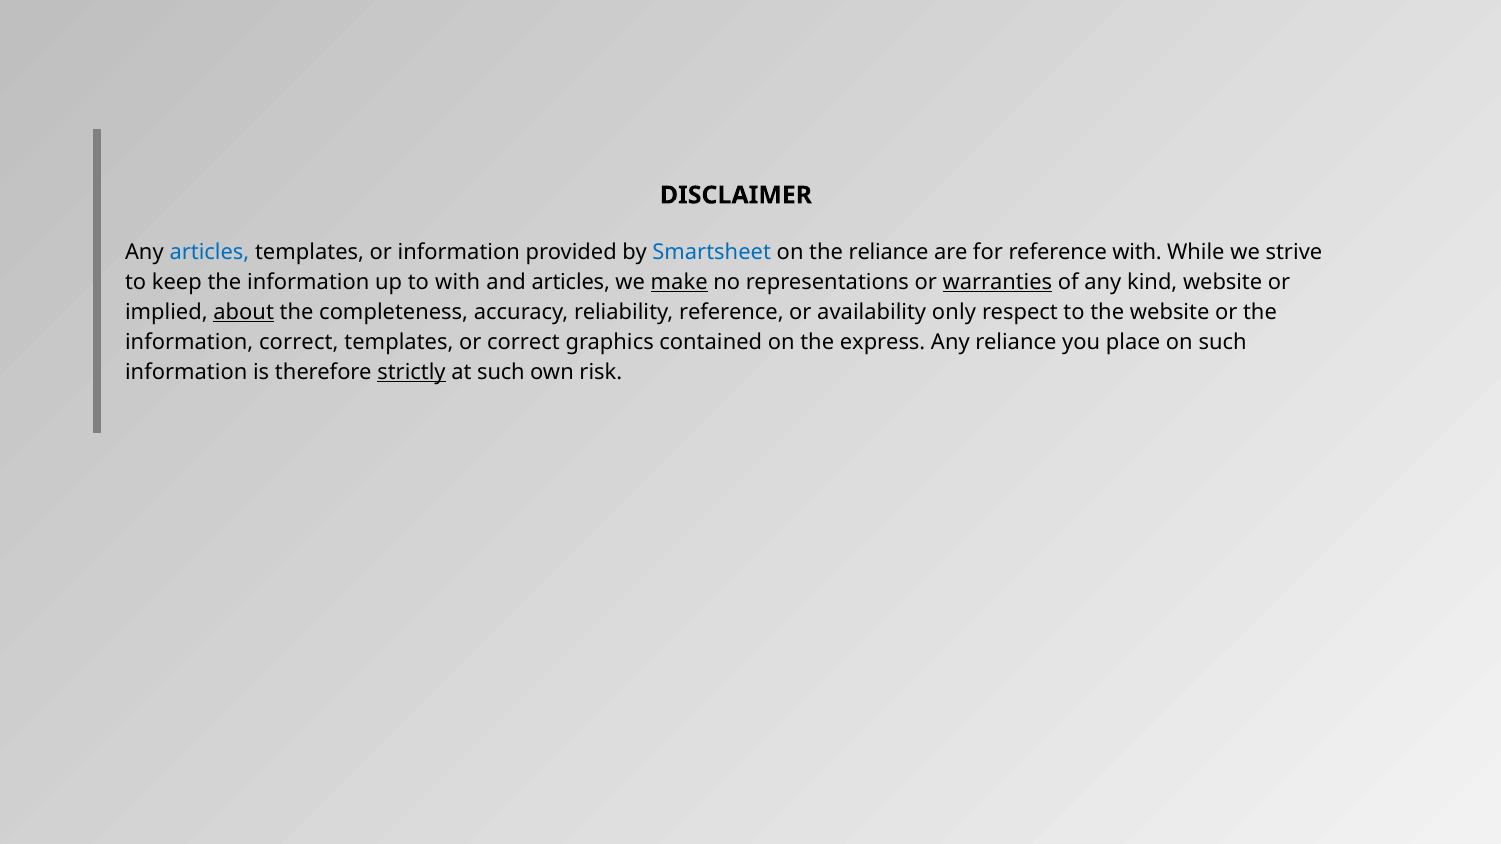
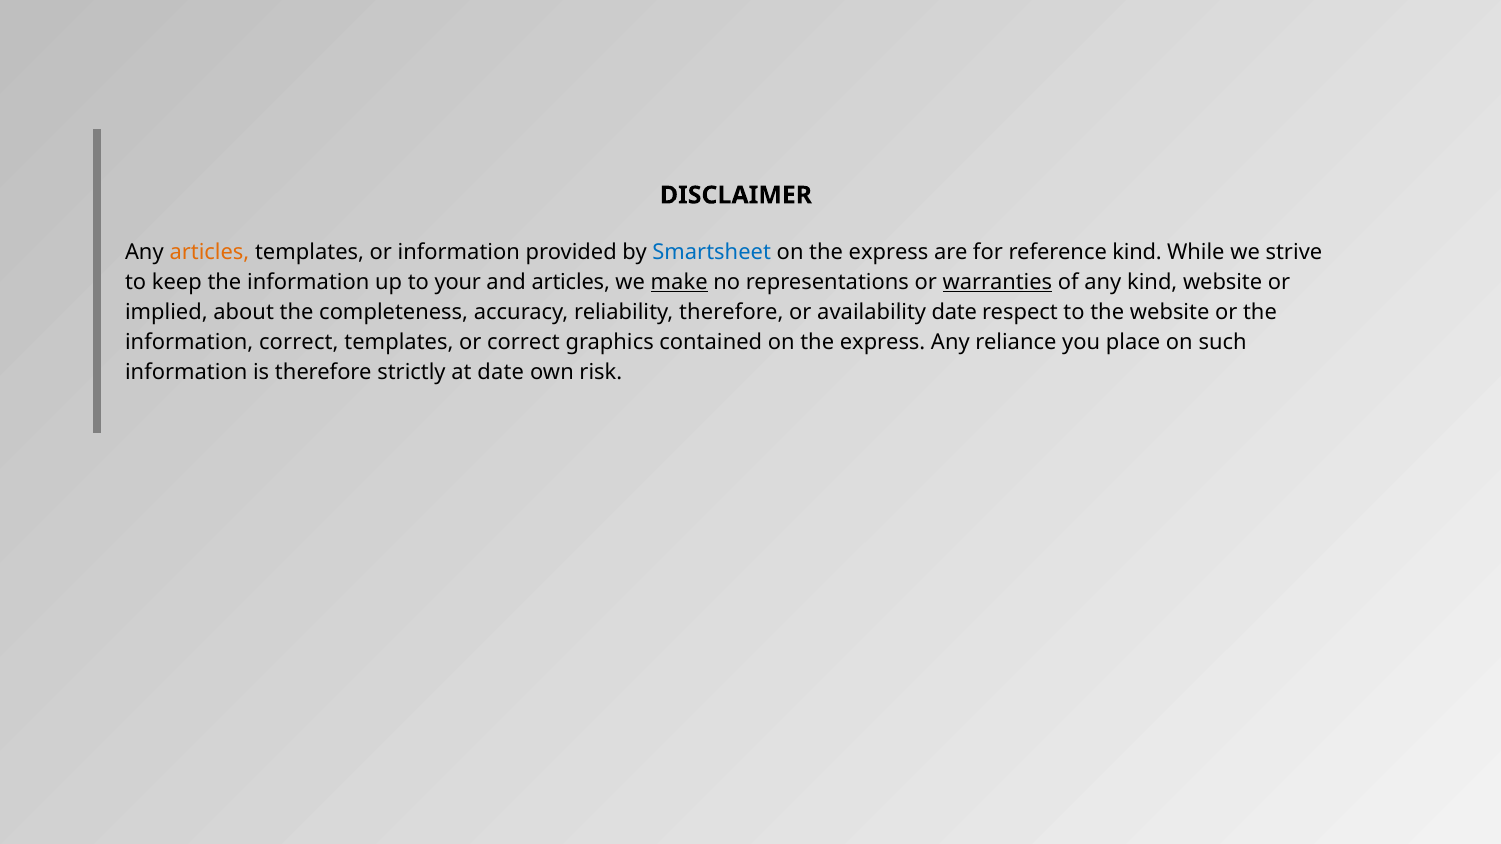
articles colour: blue -> orange (209, 253)
reliance: reliance -> express (889, 253)
reference with: with -> kind (1137, 253)
to with: with -> your (458, 282)
about underline: present -> none (244, 312)
reliability reference: reference -> therefore (731, 312)
availability only: only -> date (954, 312)
strictly underline: present -> none (411, 372)
at such: such -> date (501, 372)
